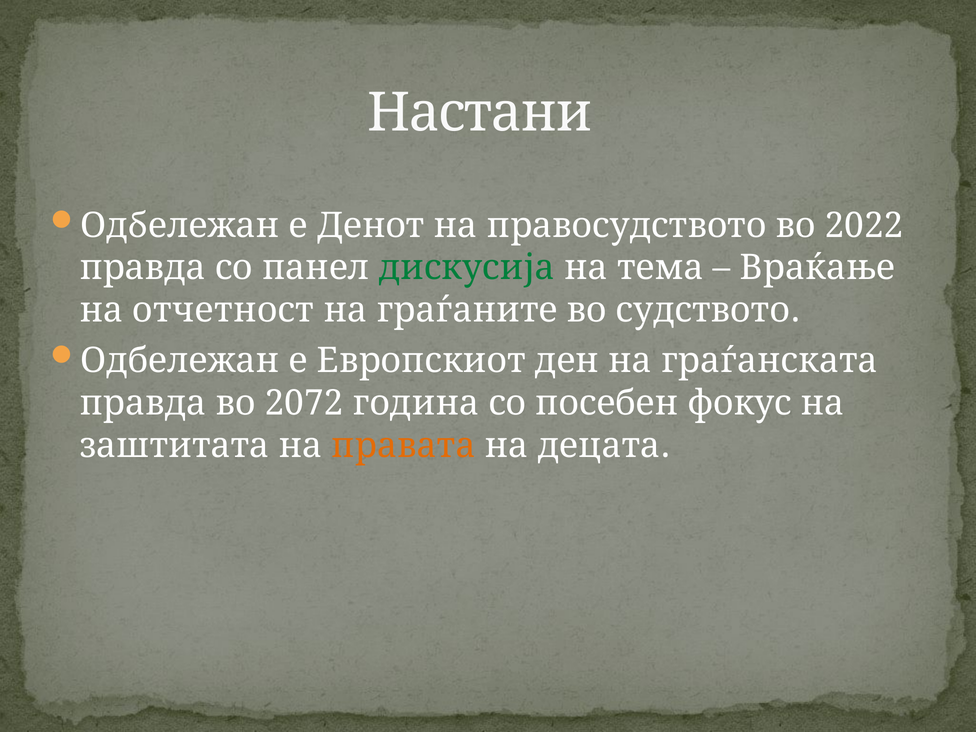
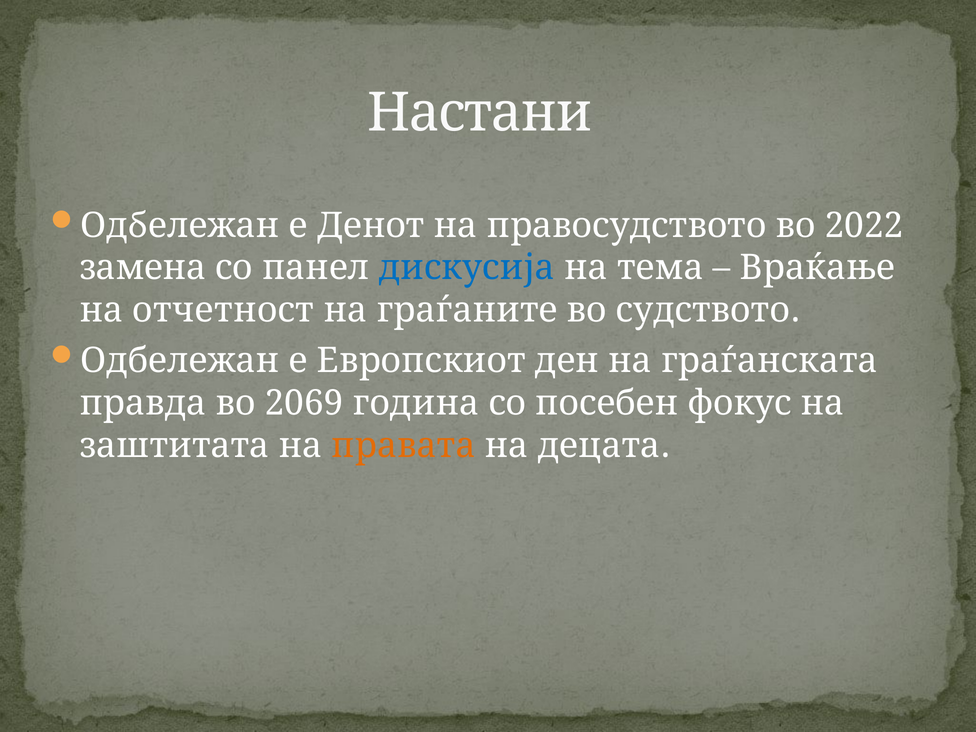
правда: правда -> замена (143, 268)
дискусија colour: green -> blue (467, 268)
2072: 2072 -> 2069 (304, 403)
